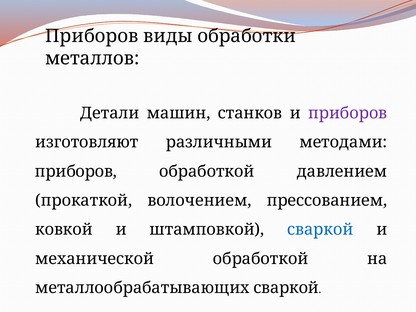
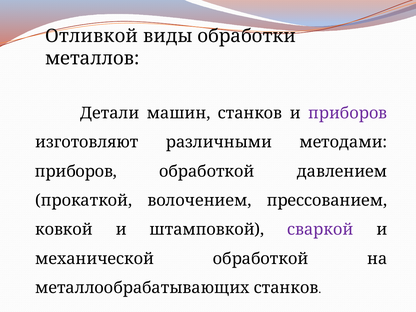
Приборов: Приборов -> Отливкой (92, 36)
сваркой colour: blue -> purple (320, 230)
металлообрабатывающих сваркой: сваркой -> станков (286, 288)
